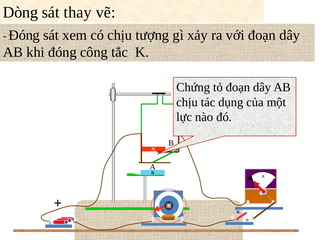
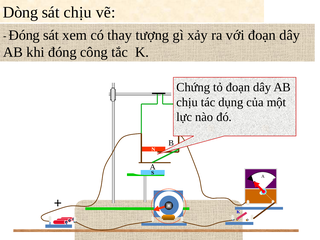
sát thay: thay -> chịu (78, 12)
có chịu: chịu -> thay (120, 35)
